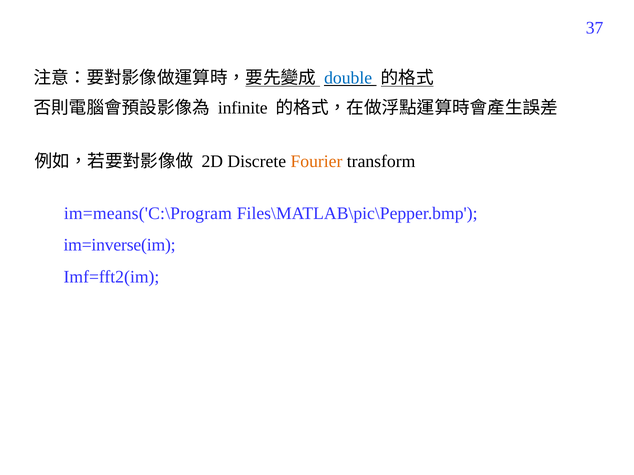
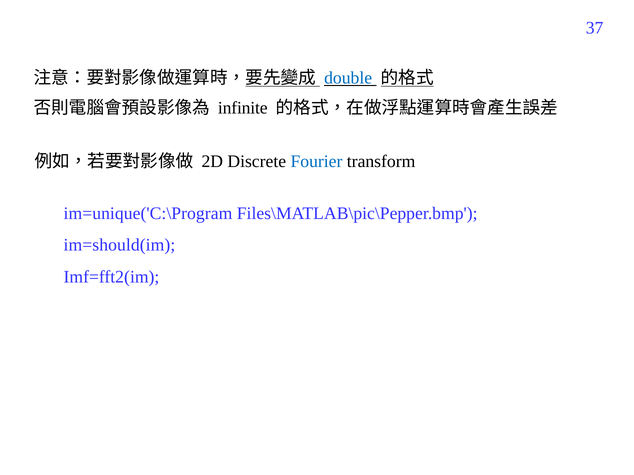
Fourier colour: orange -> blue (316, 162)
im=means('C:\Program: im=means('C:\Program -> im=unique('C:\Program (148, 214)
im=inverse(im: im=inverse(im -> im=should(im (119, 245)
